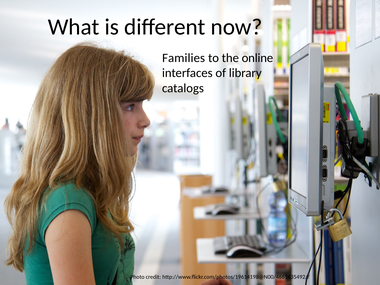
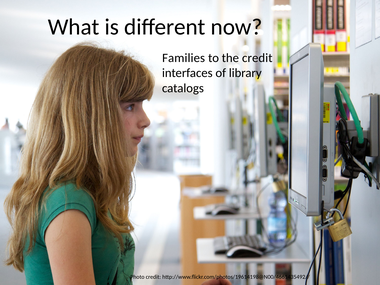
the online: online -> credit (257, 58)
